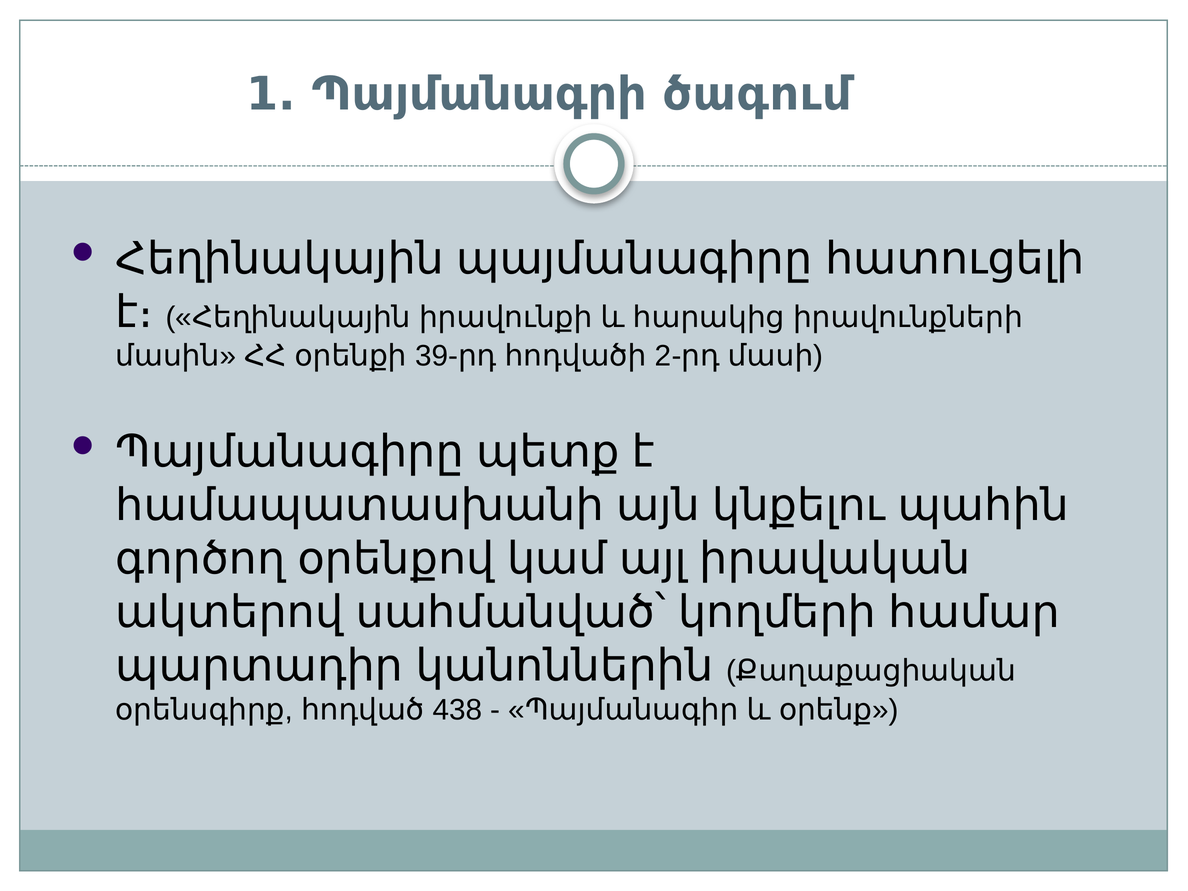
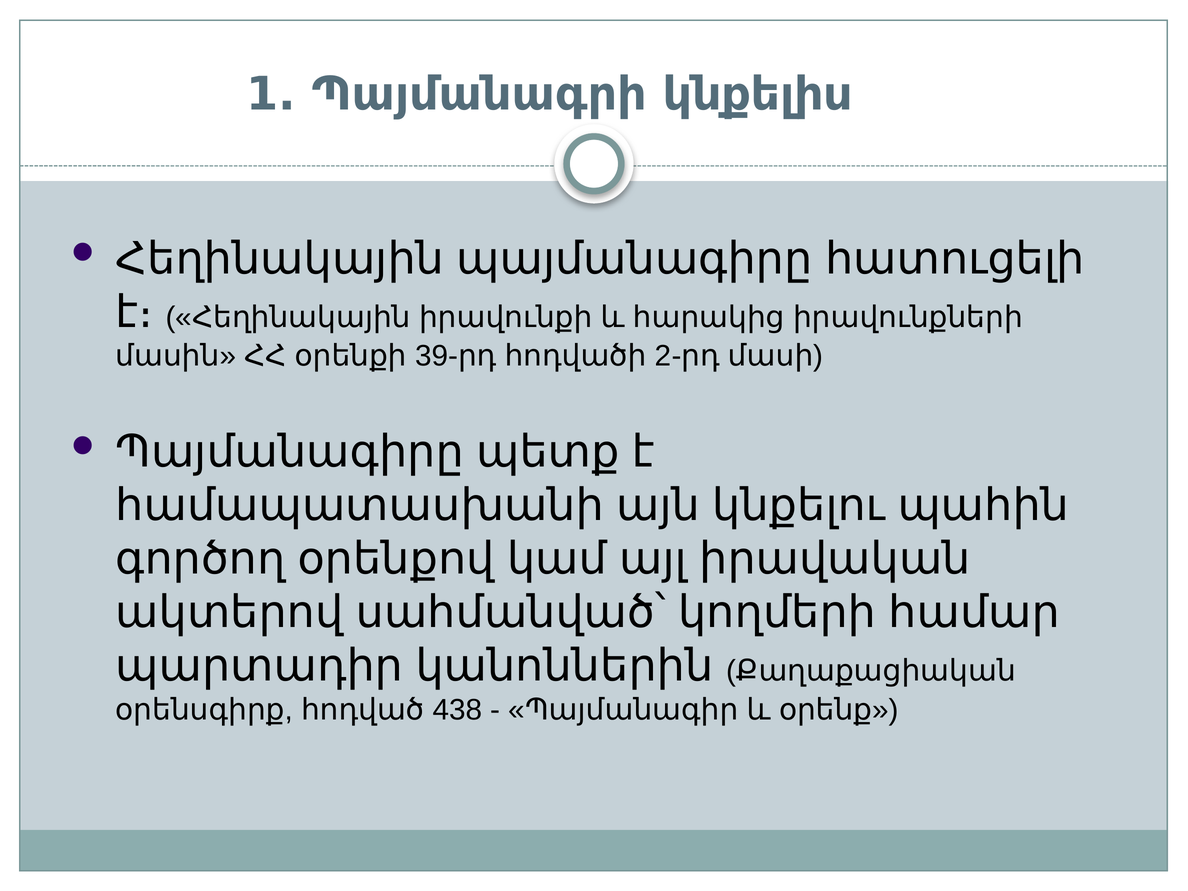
ծագում: ծագում -> կնքելիս (758, 94)
